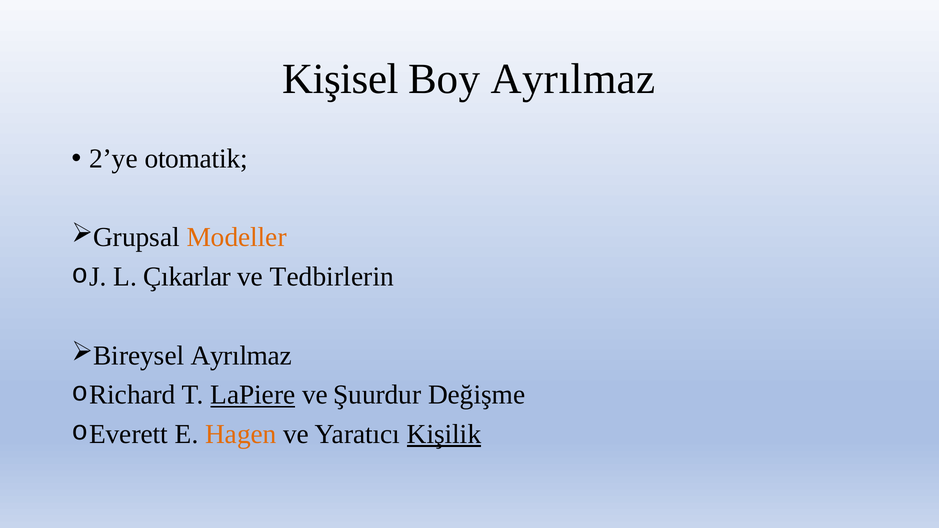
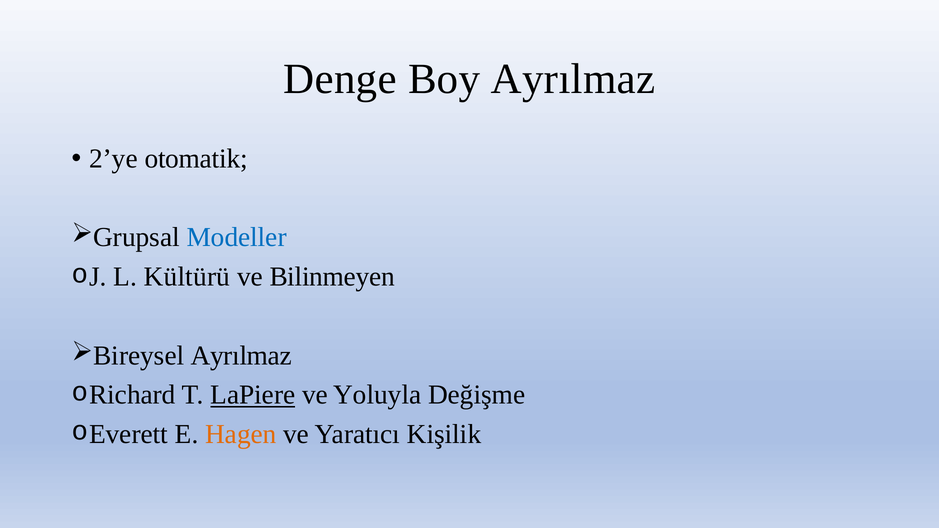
Kişisel: Kişisel -> Denge (340, 79)
Modeller colour: orange -> blue (237, 238)
Çıkarlar: Çıkarlar -> Kültürü (187, 277)
Tedbirlerin: Tedbirlerin -> Bilinmeyen (332, 277)
Şuurdur: Şuurdur -> Yoluyla (377, 395)
Kişilik underline: present -> none (444, 434)
